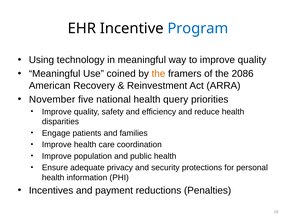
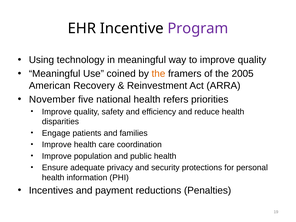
Program colour: blue -> purple (198, 28)
2086: 2086 -> 2005 (243, 74)
query: query -> refers (176, 99)
